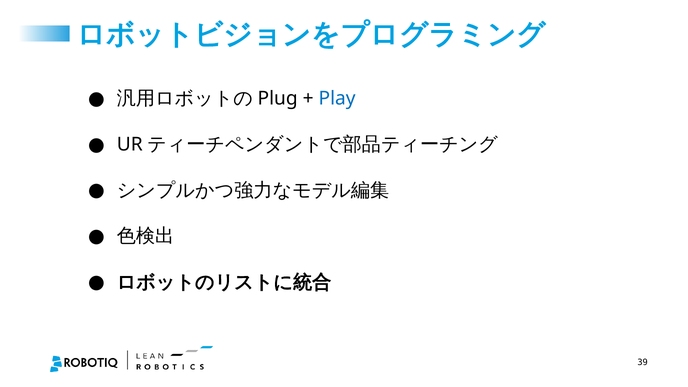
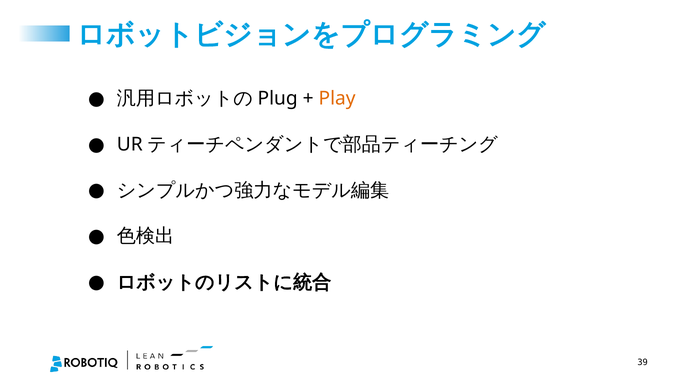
Play colour: blue -> orange (337, 99)
